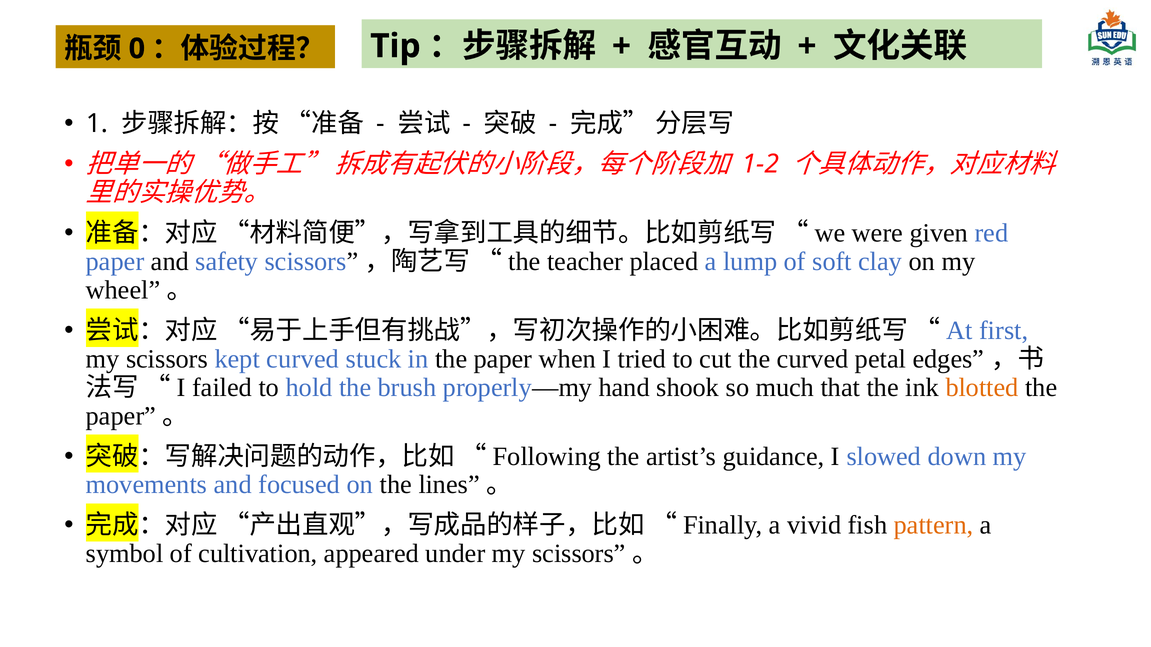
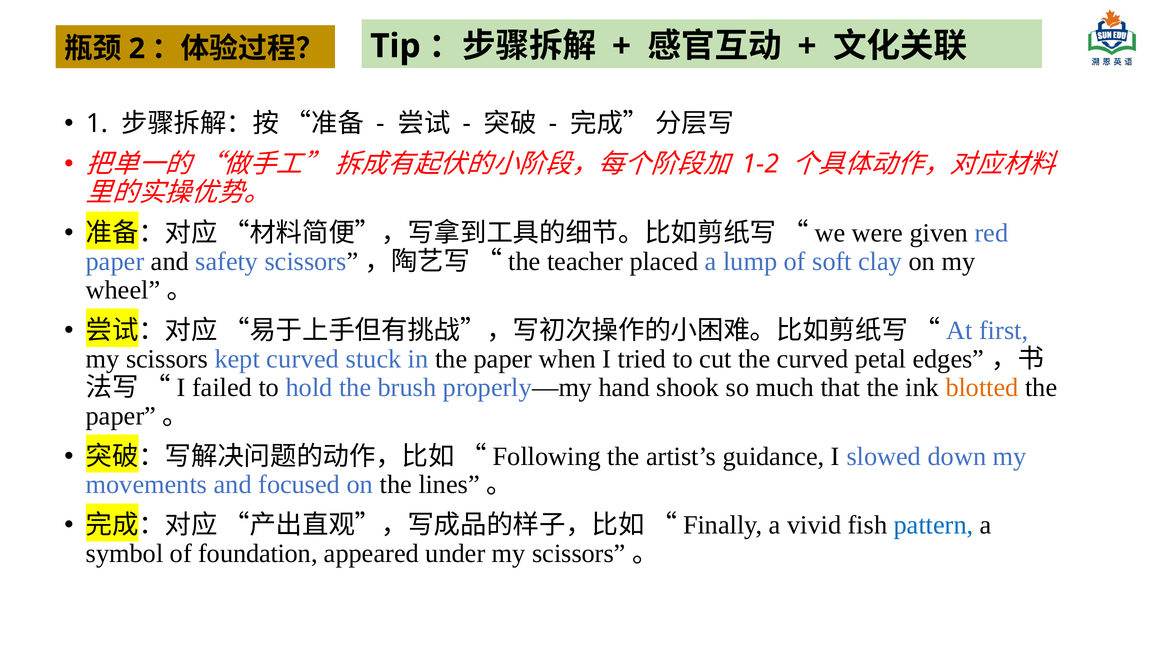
0: 0 -> 2 (137, 49)
pattern colour: orange -> blue (934, 526)
cultivation: cultivation -> foundation (258, 554)
